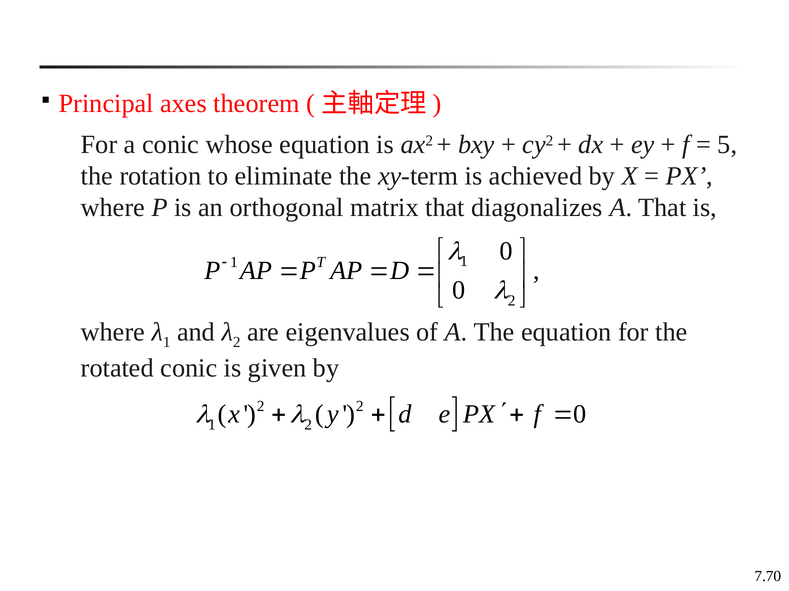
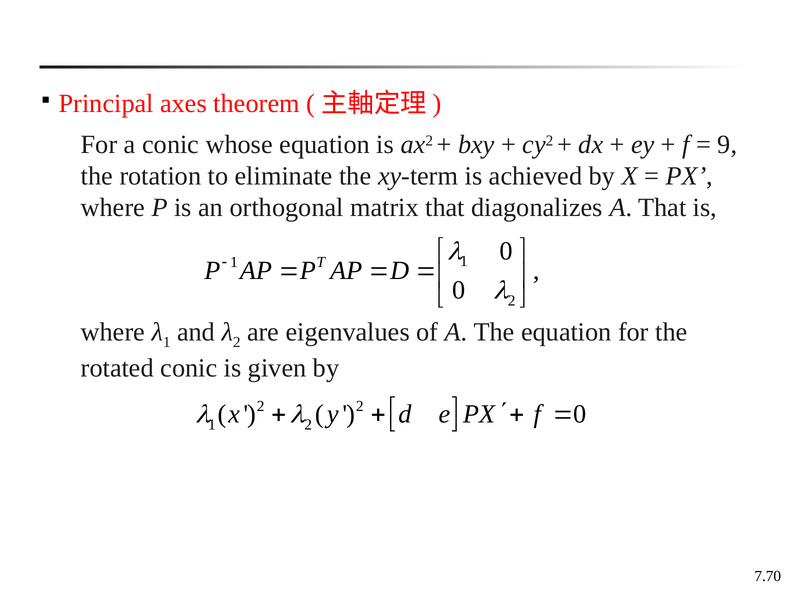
5: 5 -> 9 (727, 145)
